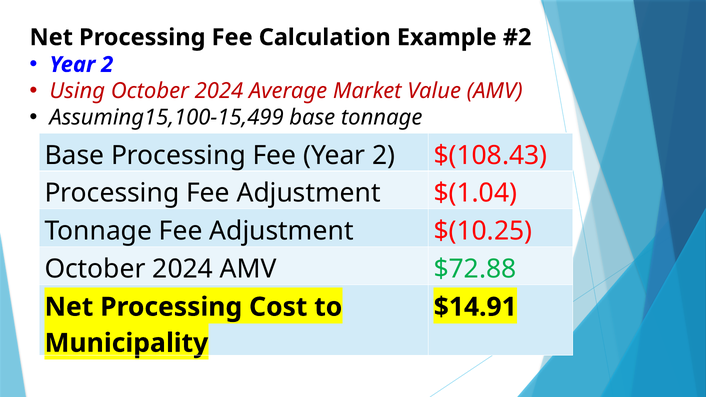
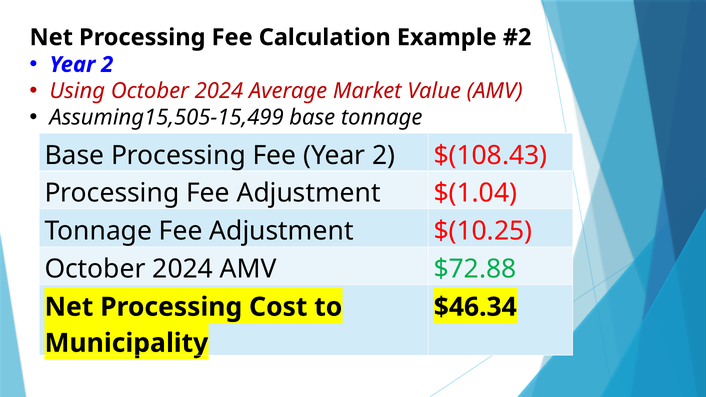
Assuming15,100-15,499: Assuming15,100-15,499 -> Assuming15,505-15,499 (167, 118)
$14.91: $14.91 -> $46.34 (475, 307)
